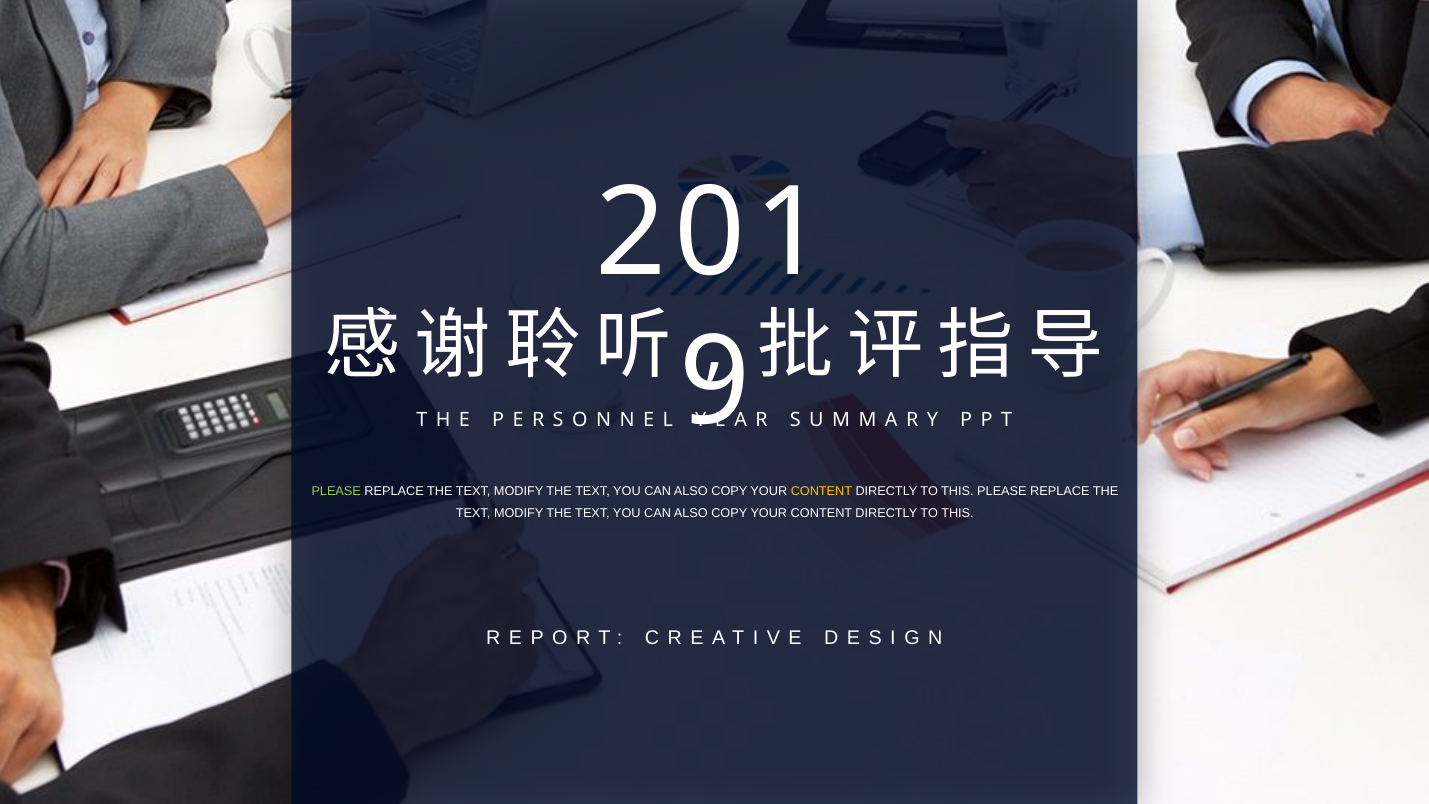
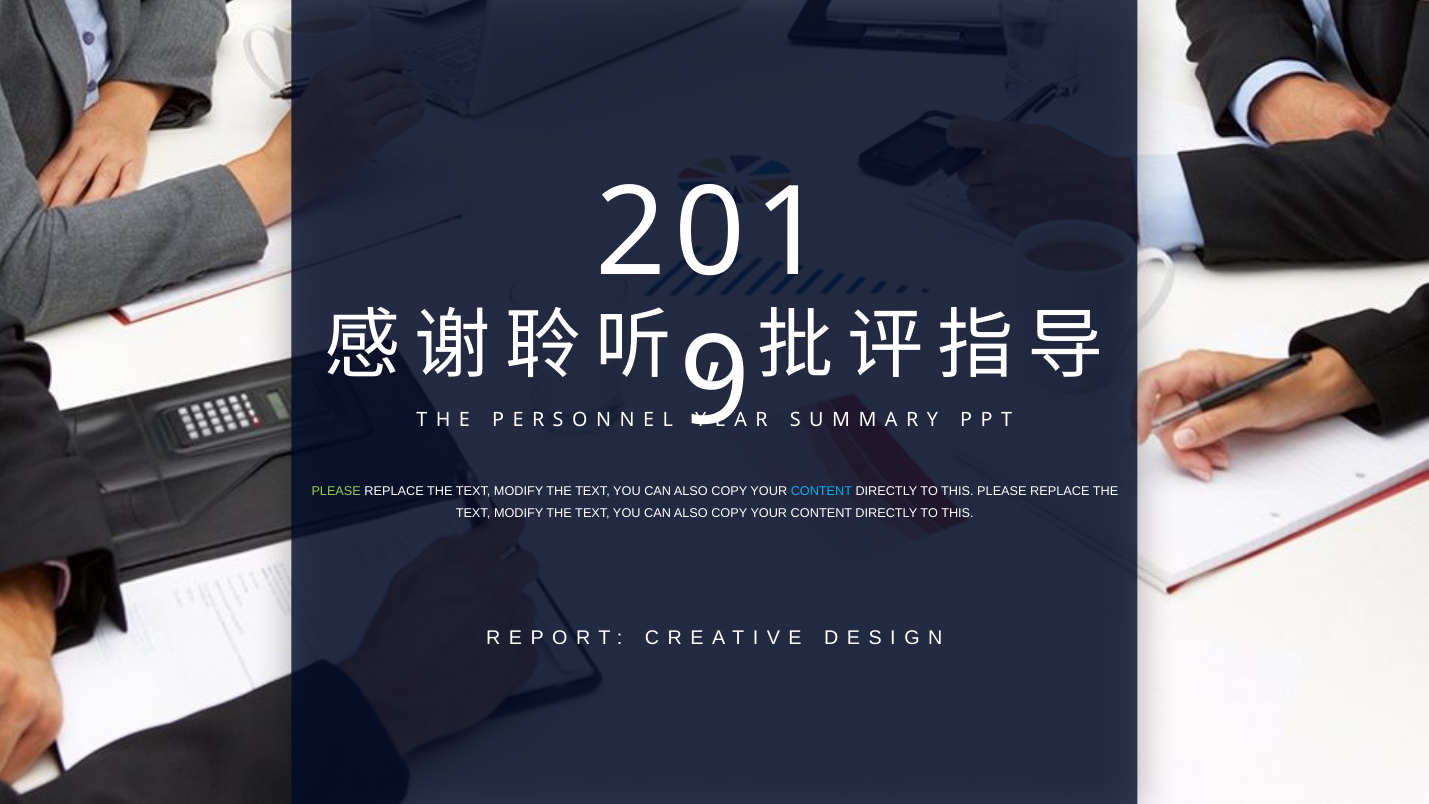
CONTENT colour: yellow -> light blue (821, 491)
